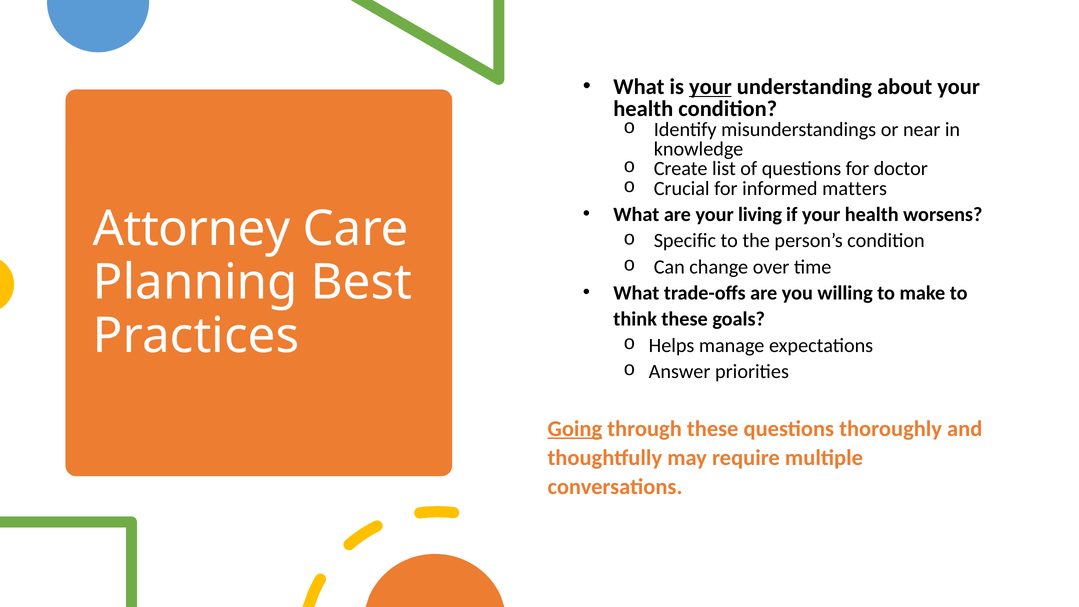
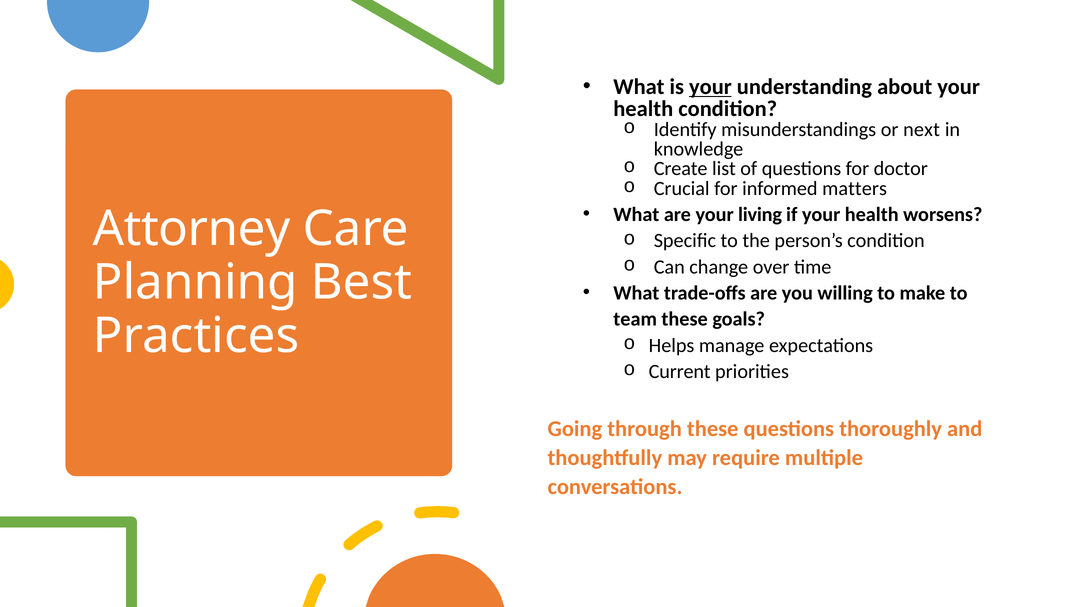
near: near -> next (922, 129)
think: think -> team (635, 319)
Answer: Answer -> Current (680, 372)
Going underline: present -> none (575, 429)
